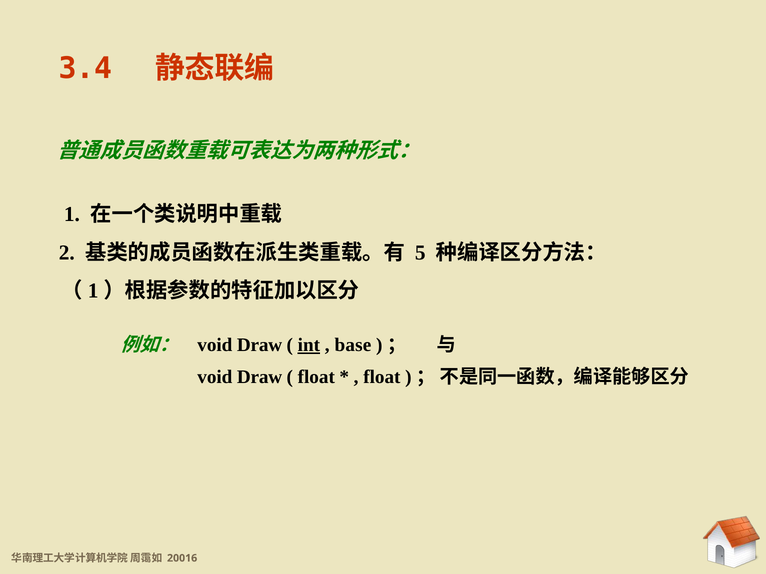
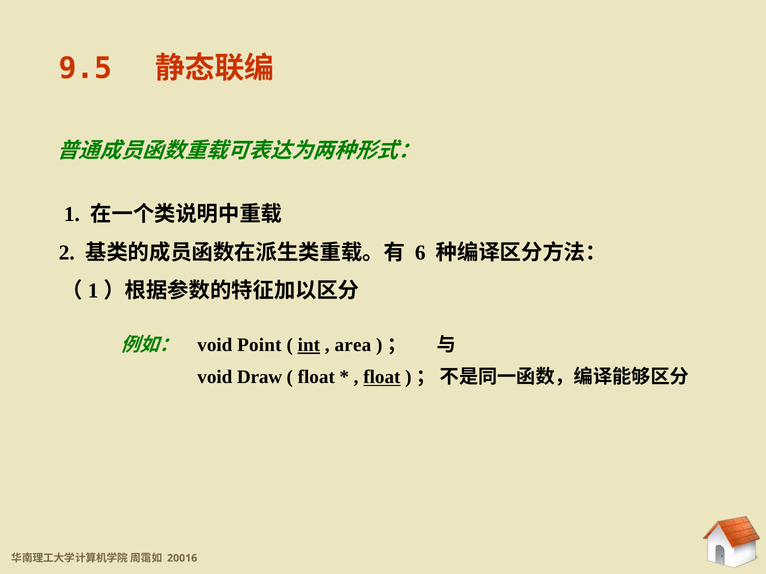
3.4: 3.4 -> 9.5 (85, 68)
5: 5 -> 6 (420, 253)
Draw: Draw -> Point (259, 345)
base: base -> area (353, 345)
float underline: none -> present (382, 377)
